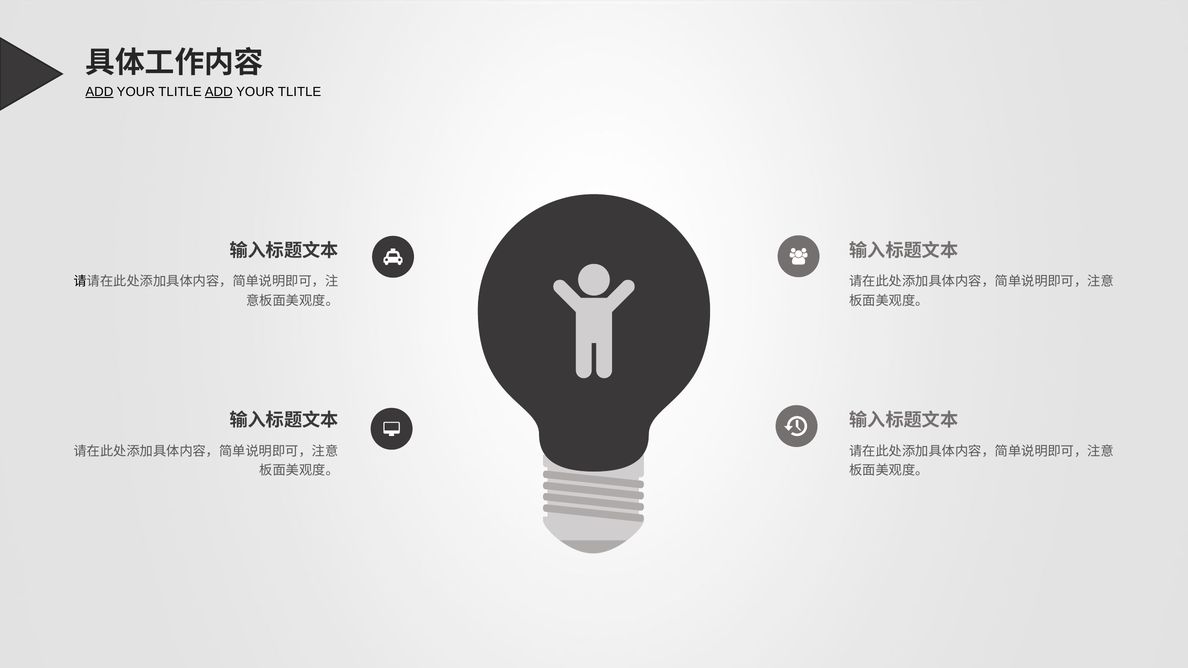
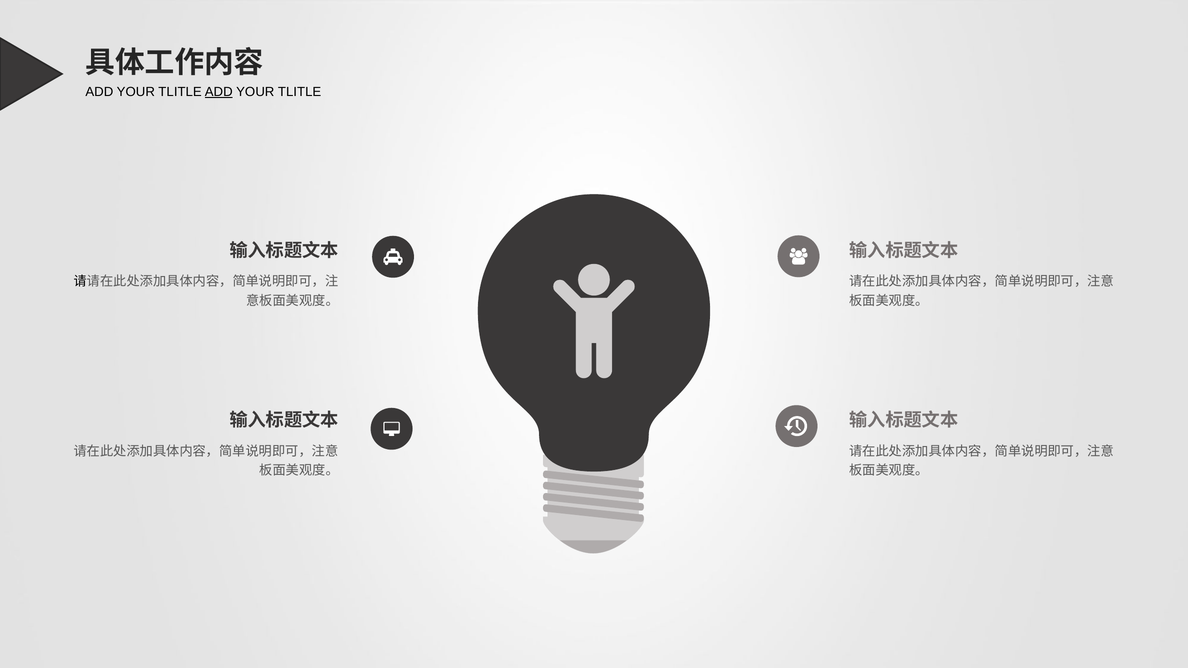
ADD underline: present -> none (99, 92)
